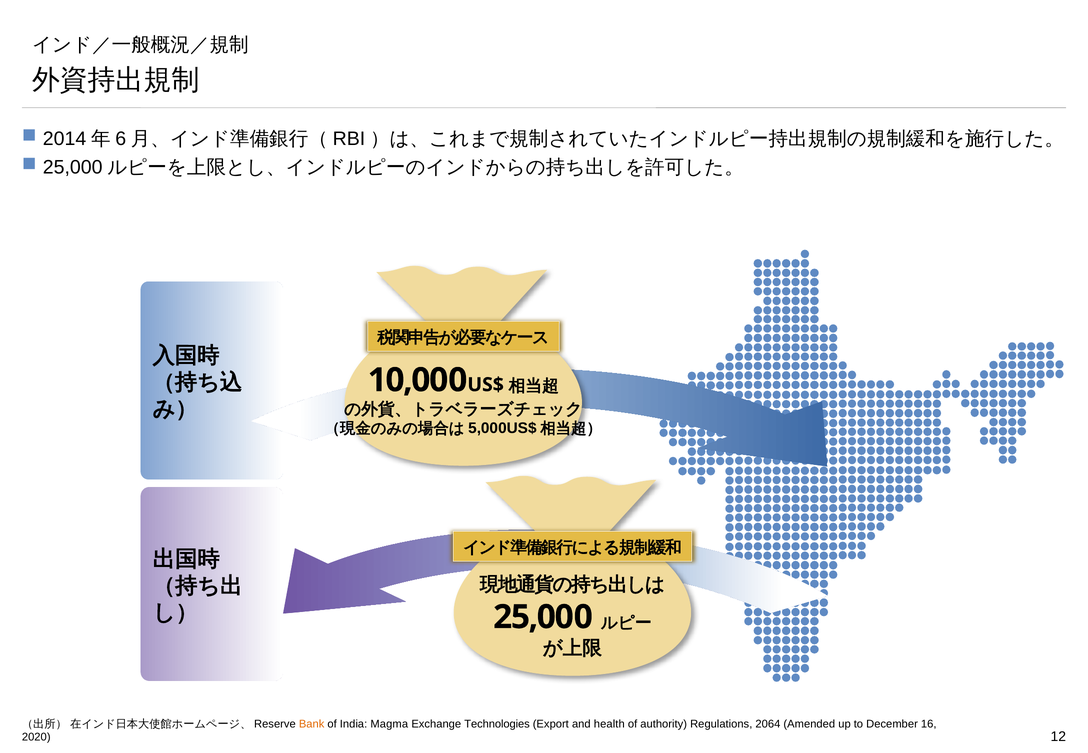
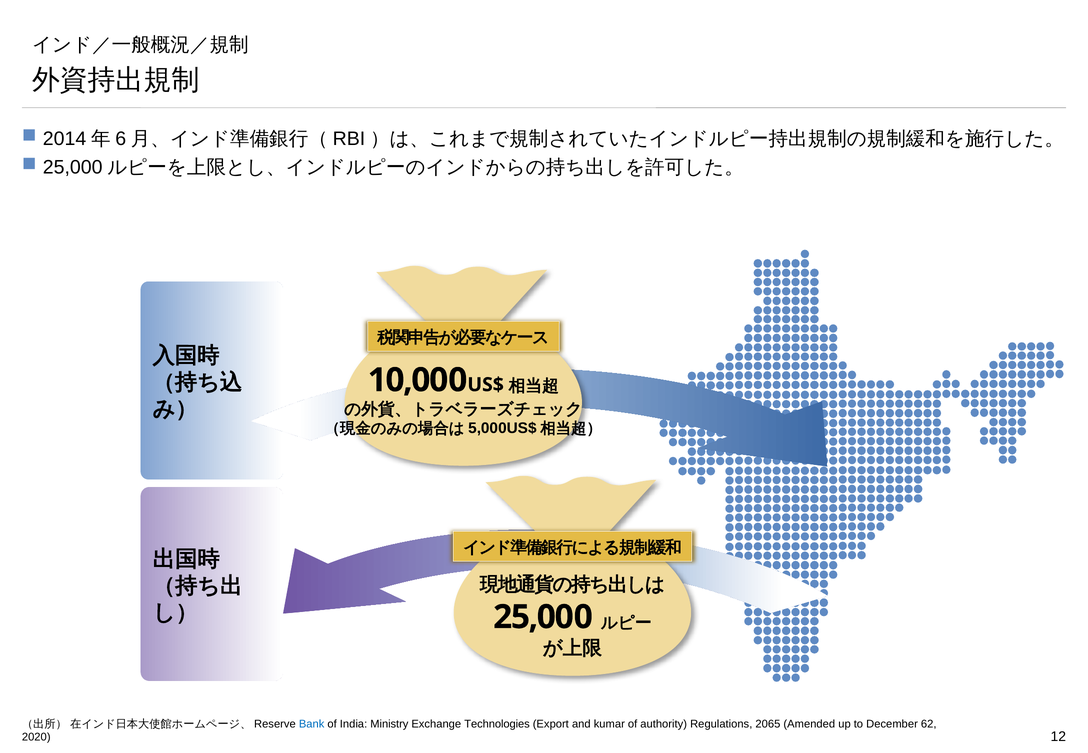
Bank colour: orange -> blue (312, 724)
Magma: Magma -> Ministry (389, 724)
health: health -> kumar (609, 724)
2064: 2064 -> 2065 (768, 724)
16: 16 -> 62 (929, 724)
